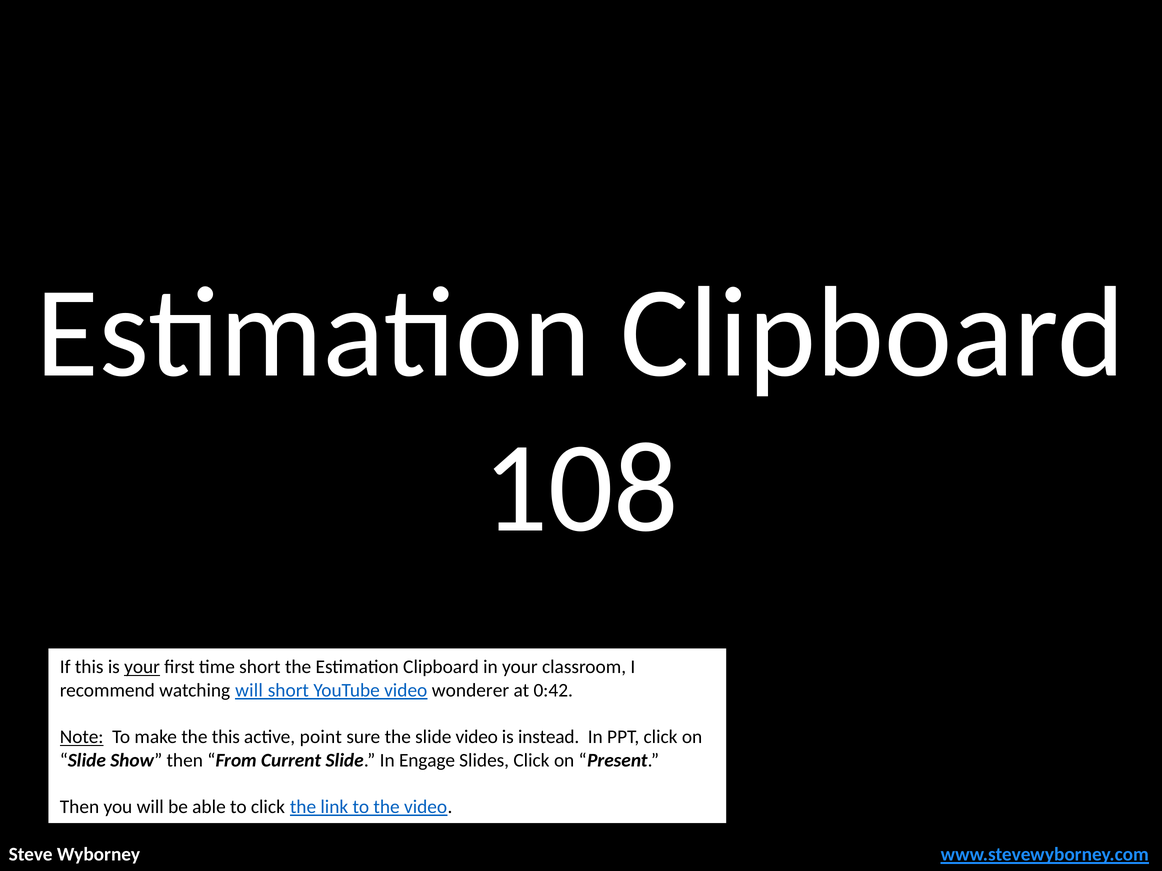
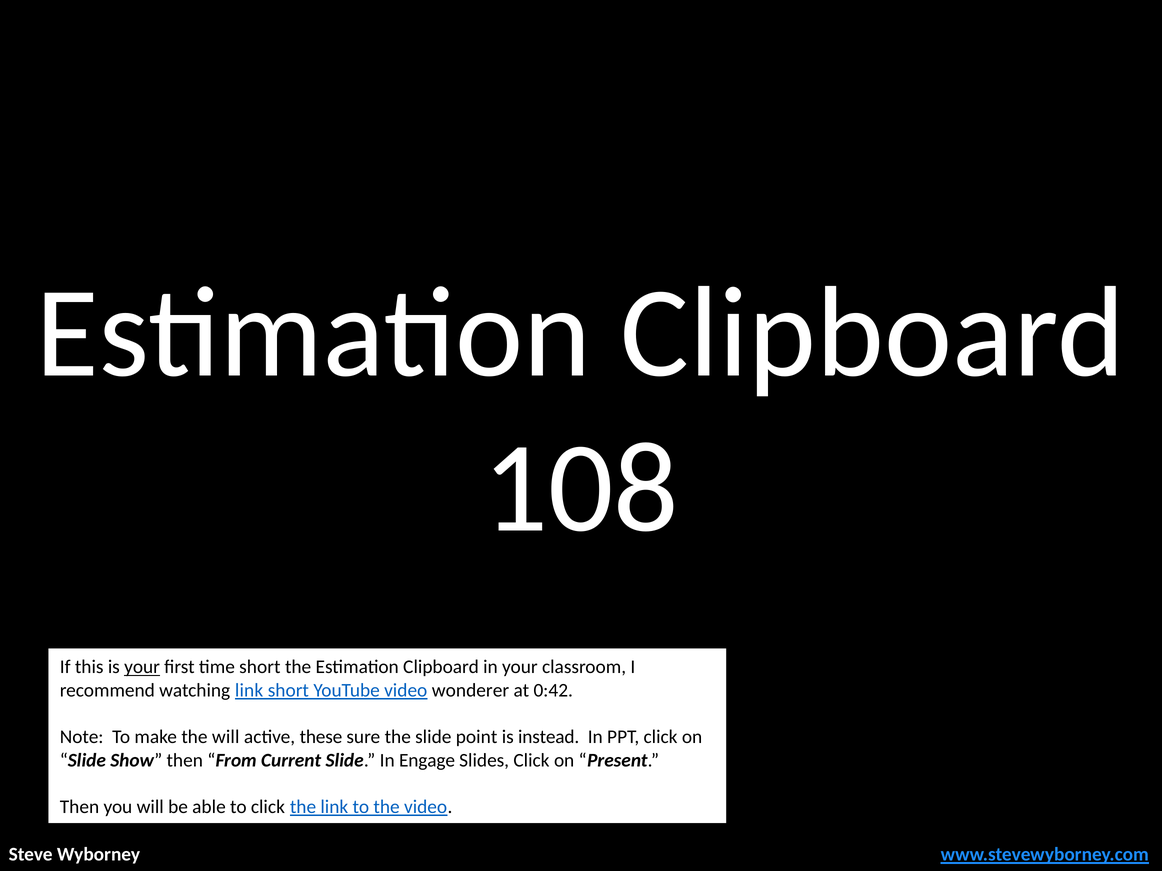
watching will: will -> link (249, 691)
Note underline: present -> none (82, 738)
the this: this -> will (226, 738)
point: point -> these (321, 738)
slide video: video -> point (477, 738)
